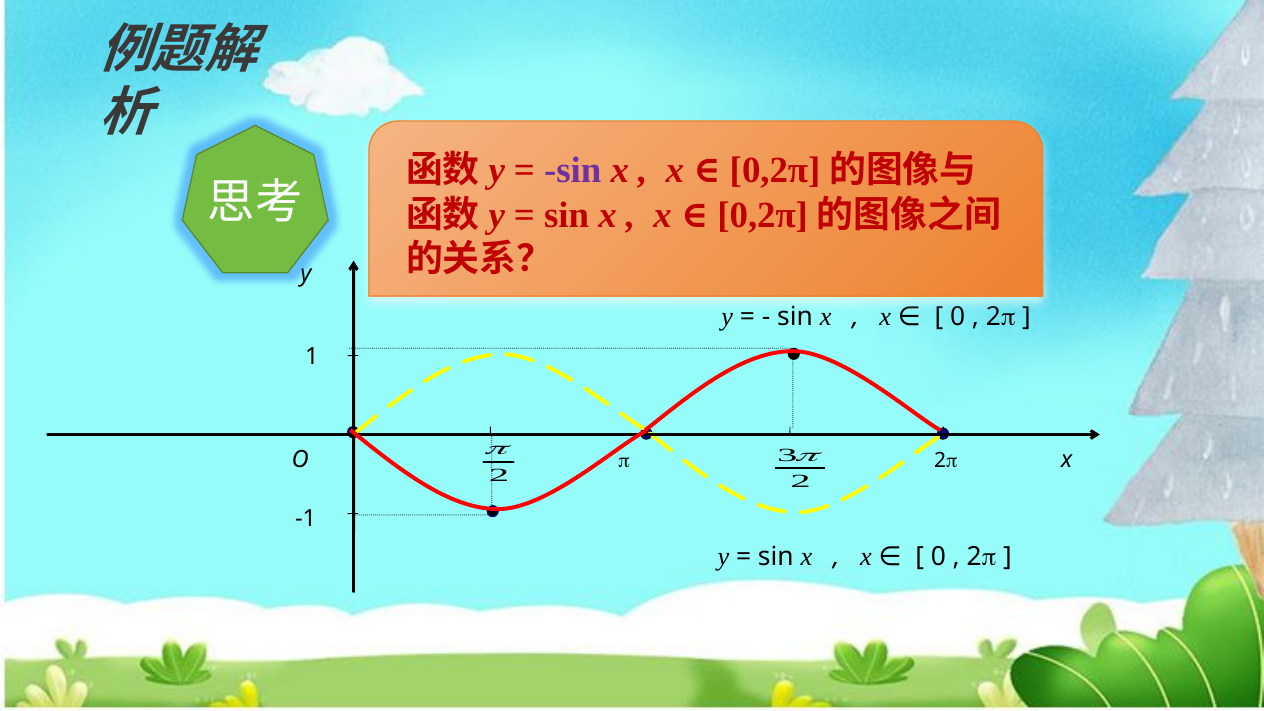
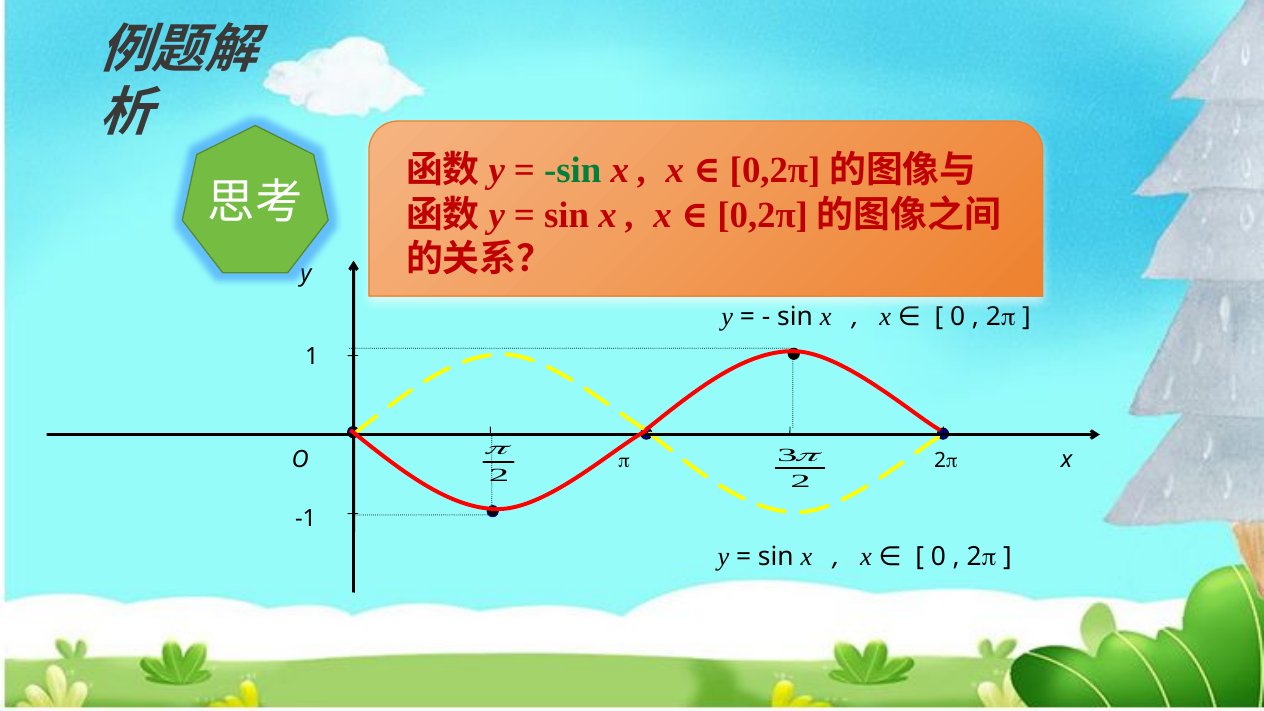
sin colour: purple -> green (573, 171)
